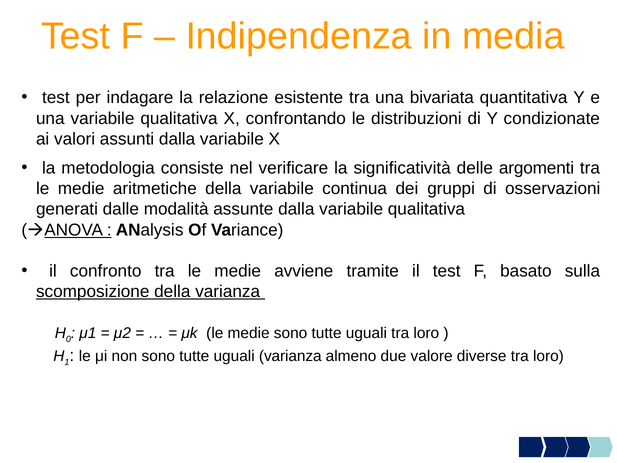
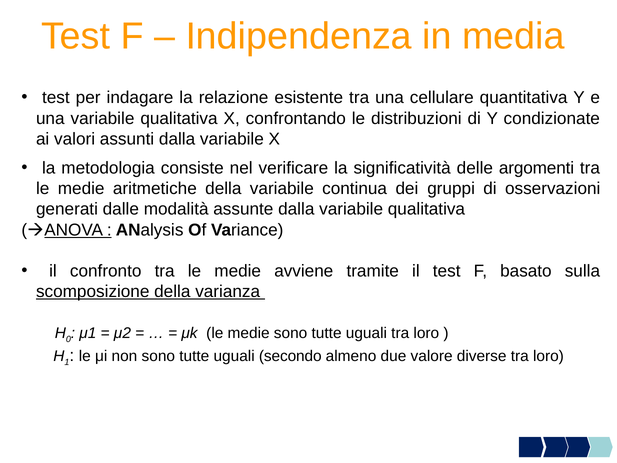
bivariata: bivariata -> cellulare (442, 98)
uguali varianza: varianza -> secondo (290, 356)
